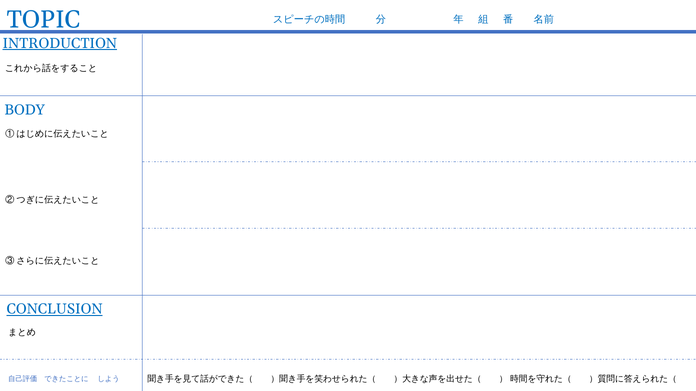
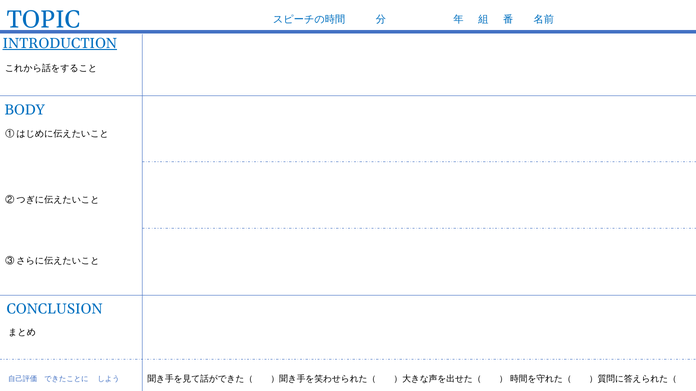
CONCLUSION underline: present -> none (55, 309)
